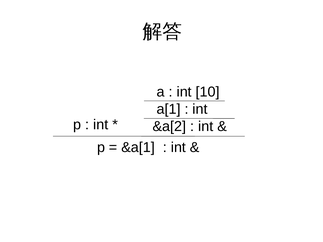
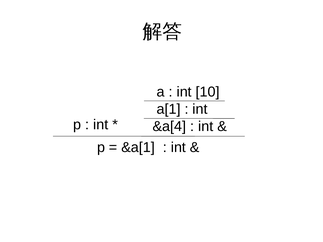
&a[2: &a[2 -> &a[4 (169, 126)
